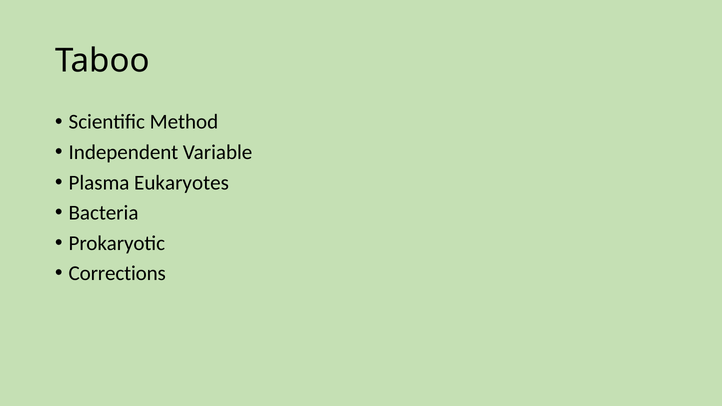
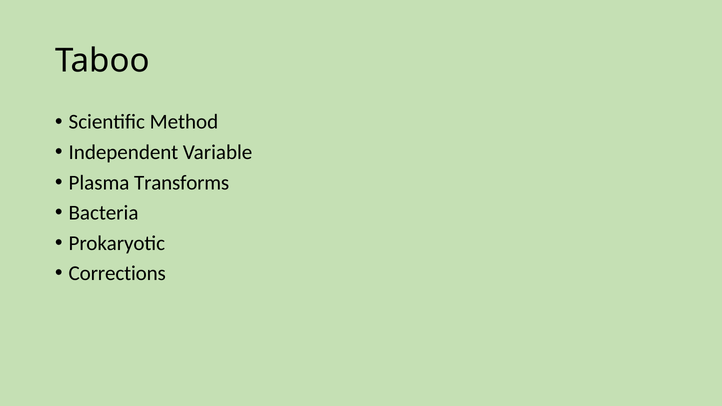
Eukaryotes: Eukaryotes -> Transforms (182, 183)
